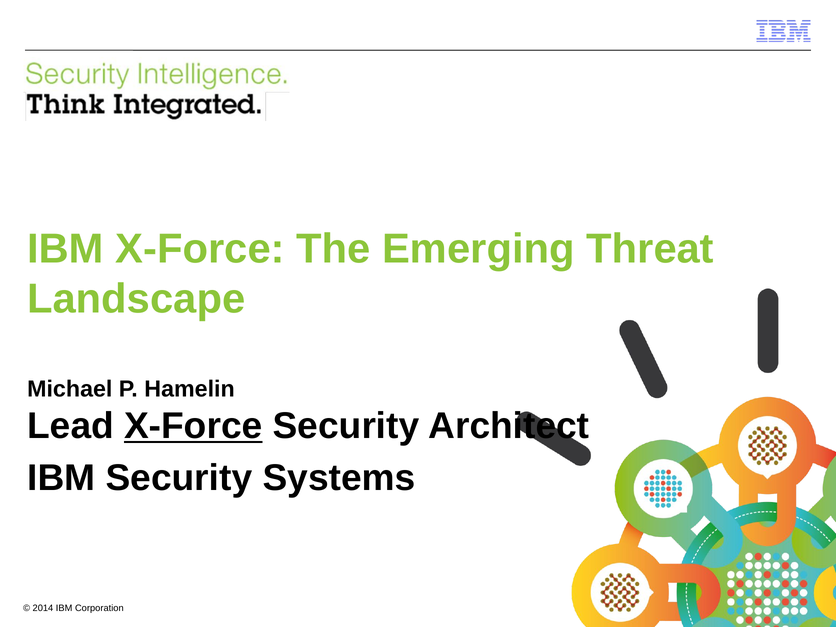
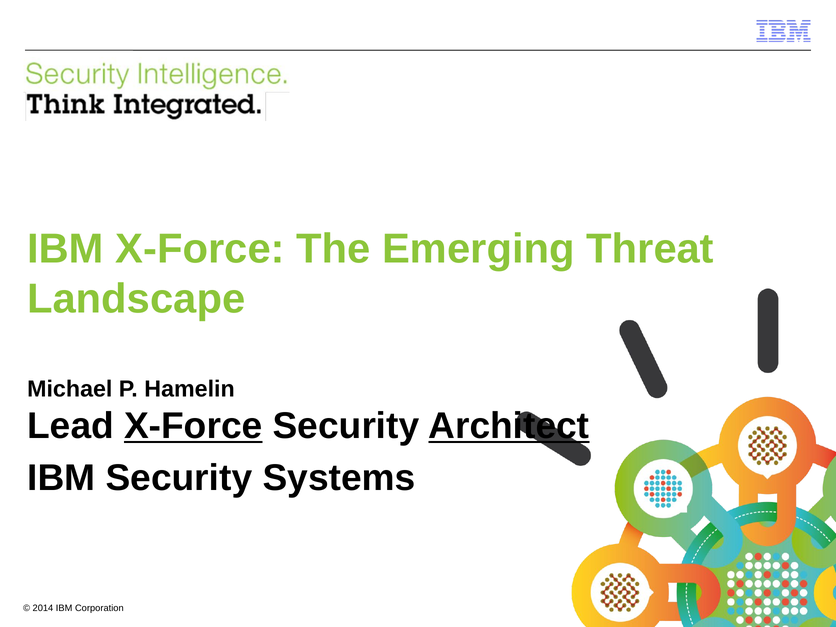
Architect underline: none -> present (509, 426)
